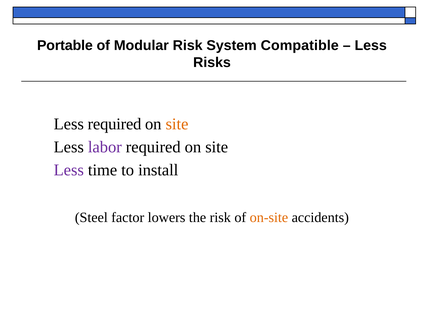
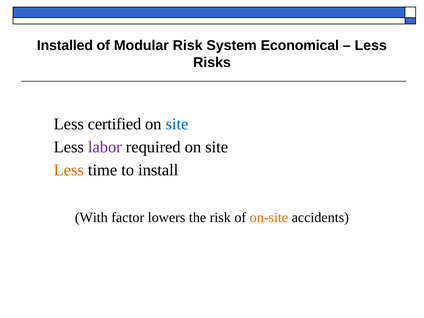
Portable: Portable -> Installed (65, 46)
Compatible: Compatible -> Economical (300, 46)
Less required: required -> certified (115, 124)
site colour: orange -> blue (177, 124)
Less colour: purple -> orange (69, 170)
Steel: Steel -> With (91, 218)
